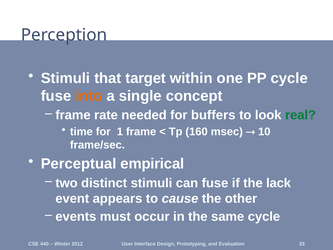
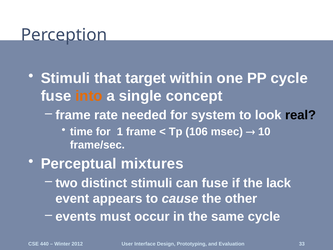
buffers: buffers -> system (213, 115)
real colour: green -> black (301, 115)
160: 160 -> 106 (197, 132)
empirical: empirical -> mixtures (152, 164)
